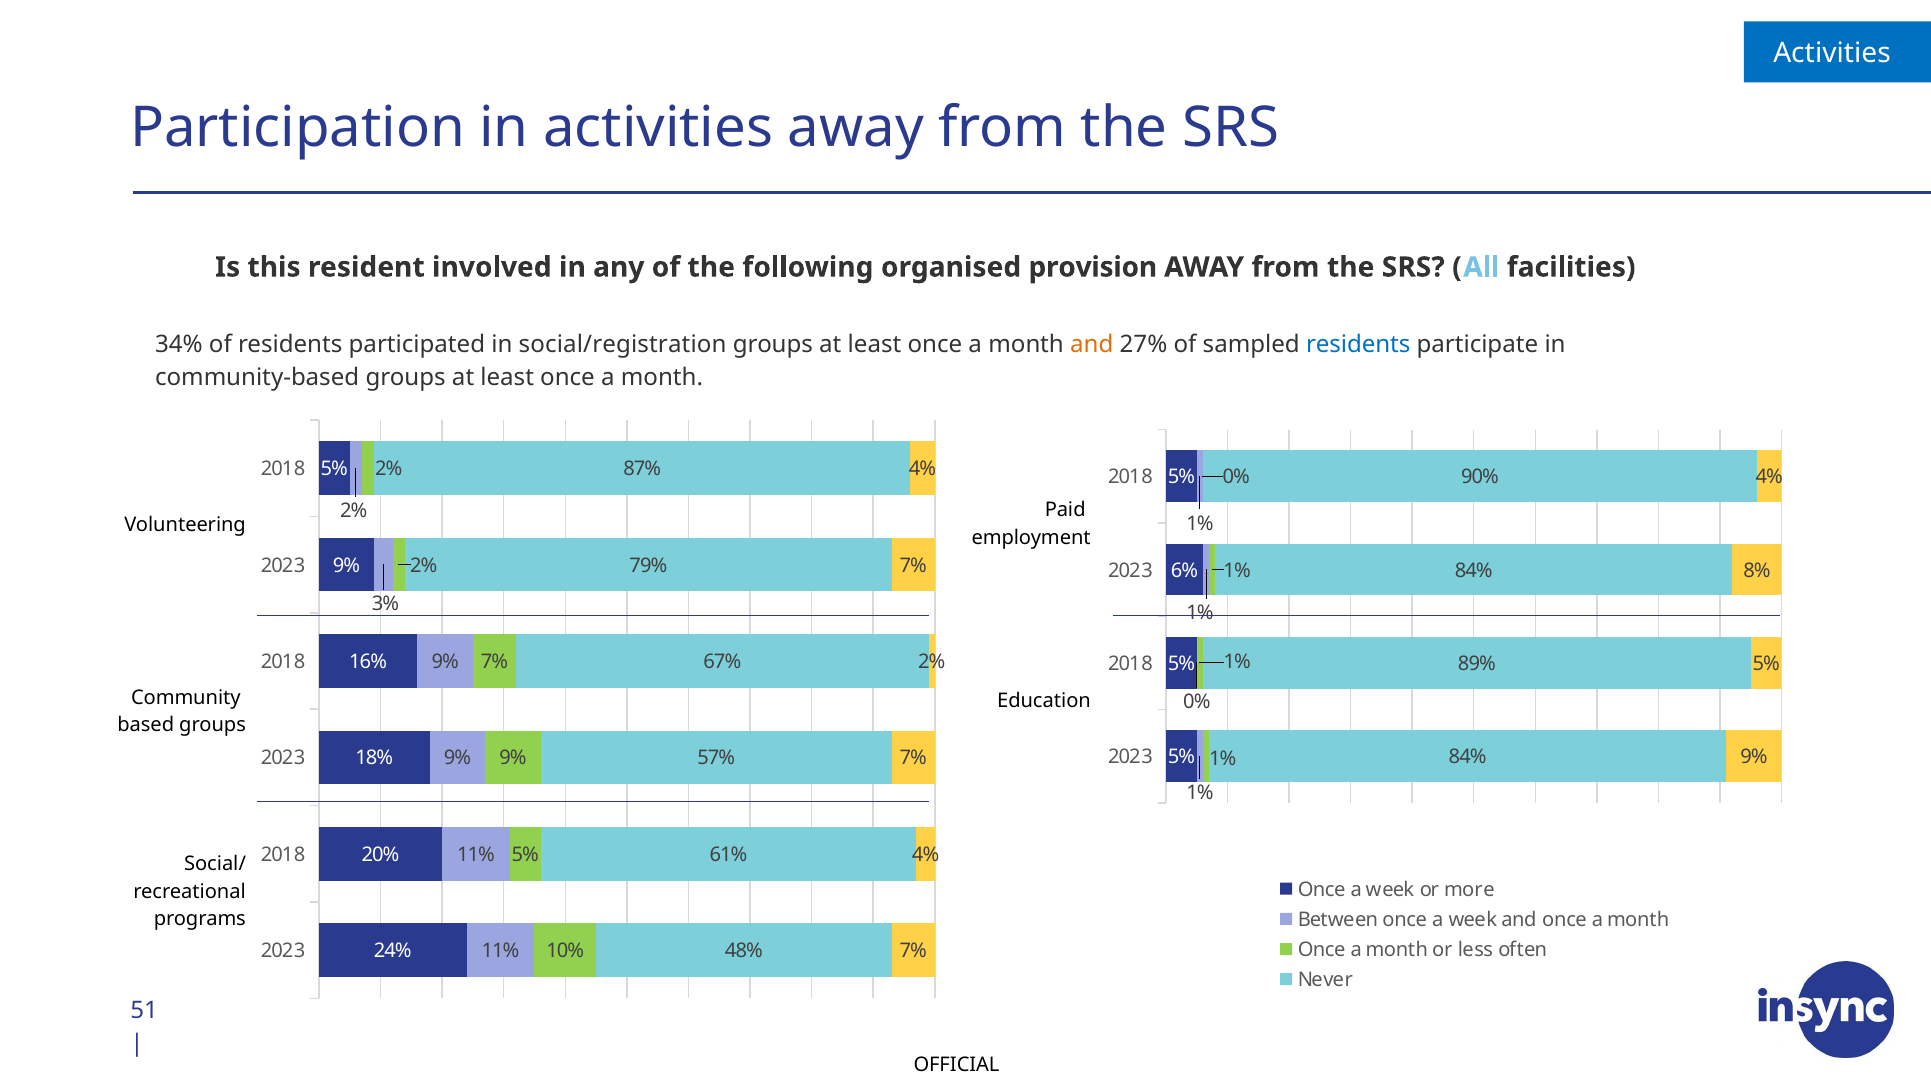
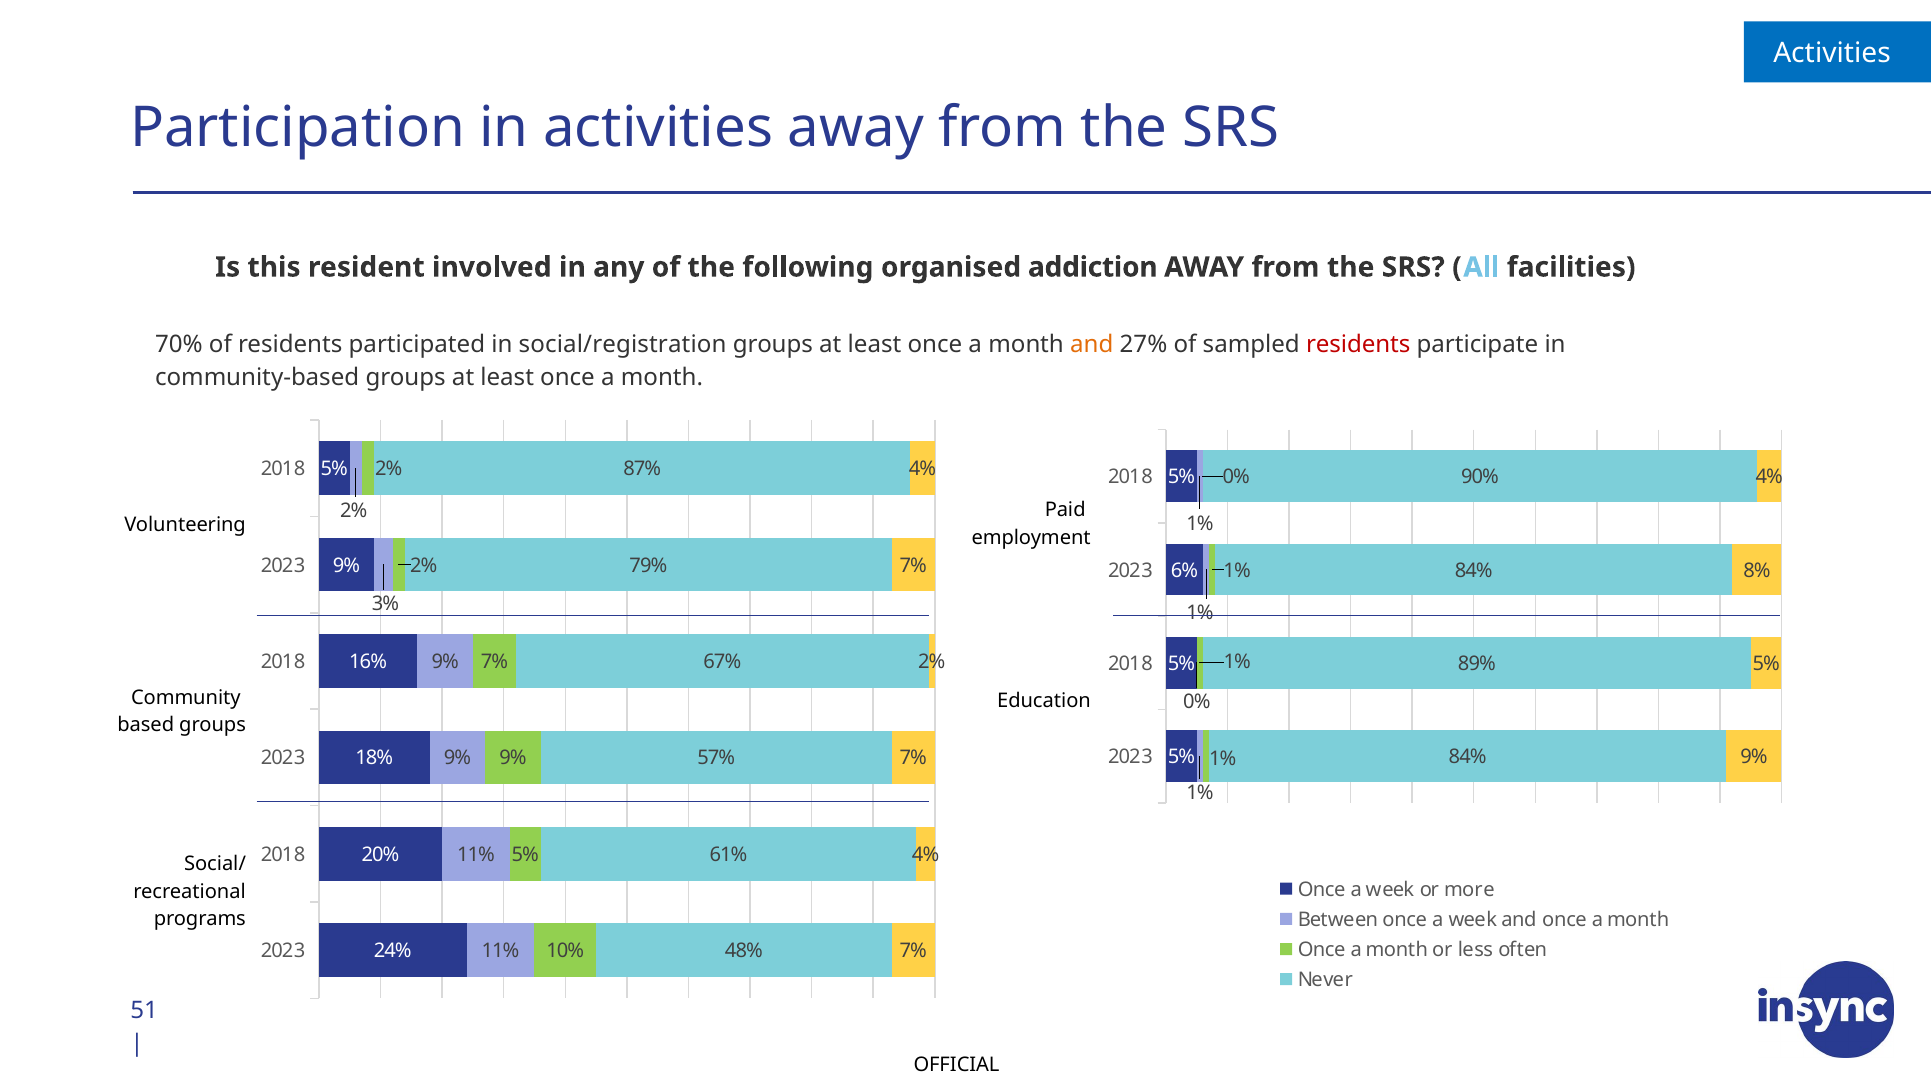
provision: provision -> addiction (1093, 267)
34%: 34% -> 70% (179, 345)
residents colour: blue -> red (1358, 345)
